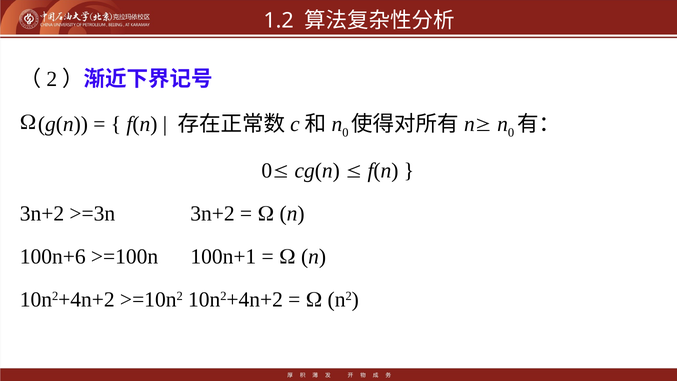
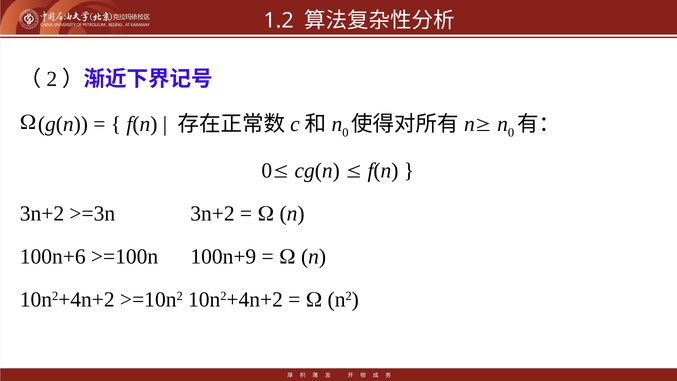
100n+1: 100n+1 -> 100n+9 (223, 256)
